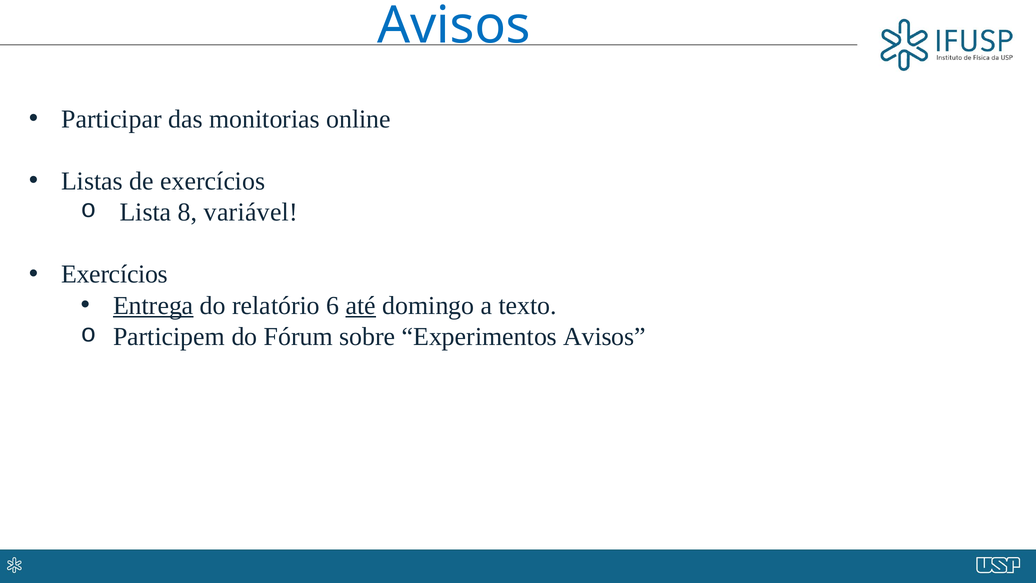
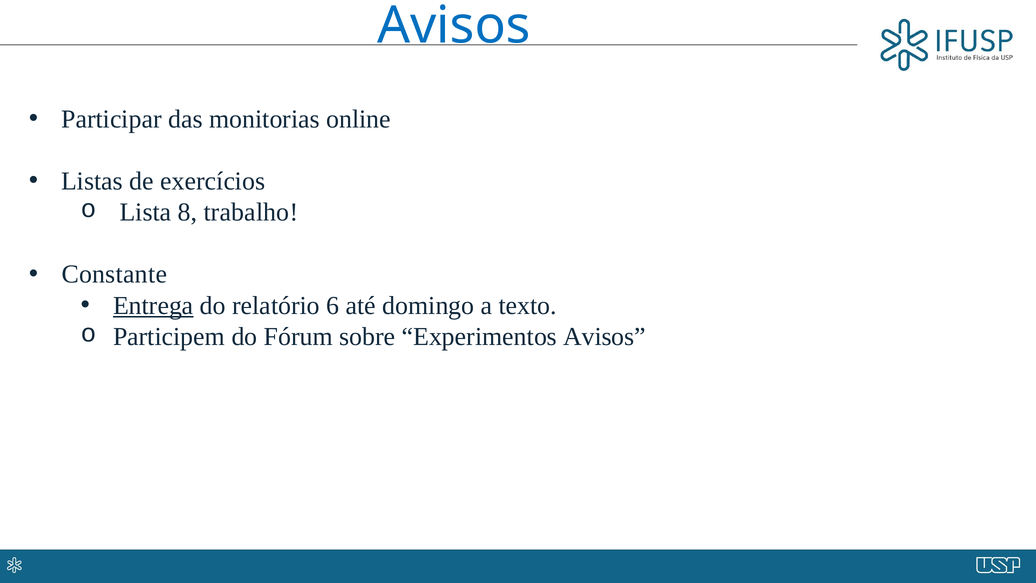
variável: variável -> trabalho (251, 212)
Exercícios: Exercícios -> Constante (114, 274)
até underline: present -> none (361, 305)
